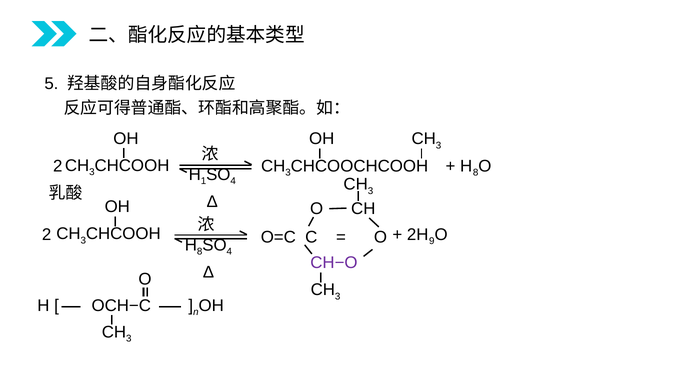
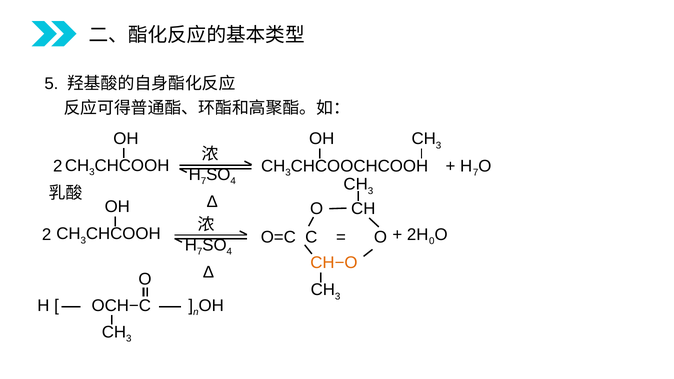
8: 8 -> 7 (476, 173)
1: 1 -> 7 (203, 181)
9: 9 -> 0 (432, 241)
8: 8 -> 7 (200, 252)
CH−O colour: purple -> orange (334, 263)
